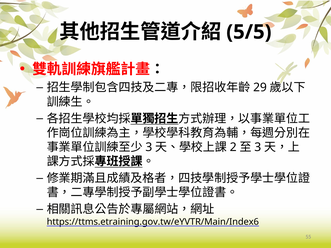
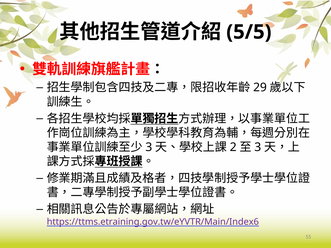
https://ttms.etraining.gov.tw/eYVTR/Main/Index6 colour: black -> purple (153, 222)
